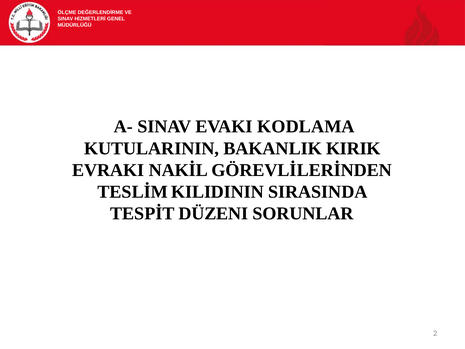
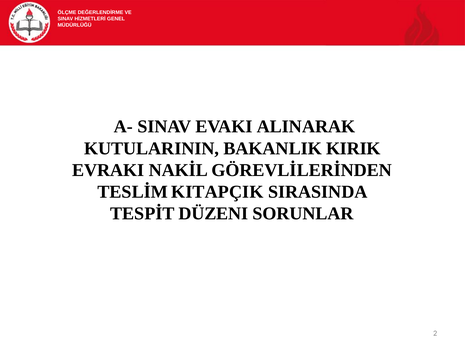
KODLAMA: KODLAMA -> ALINARAK (306, 127)
KILIDININ: KILIDININ -> KITAPÇIK (217, 192)
